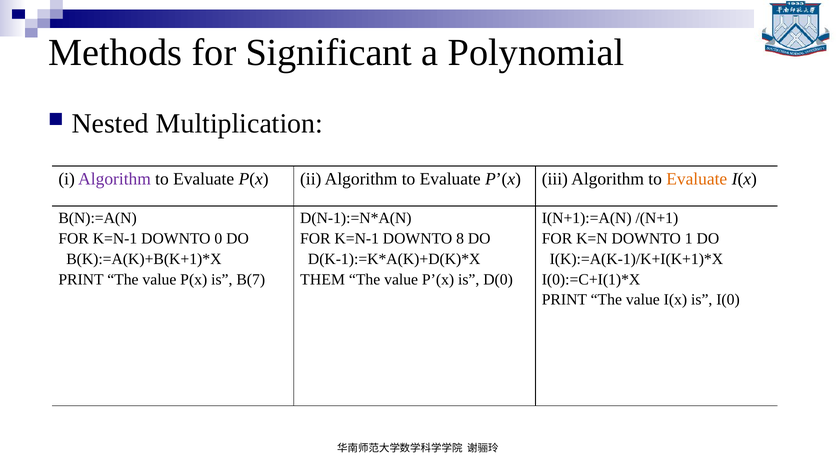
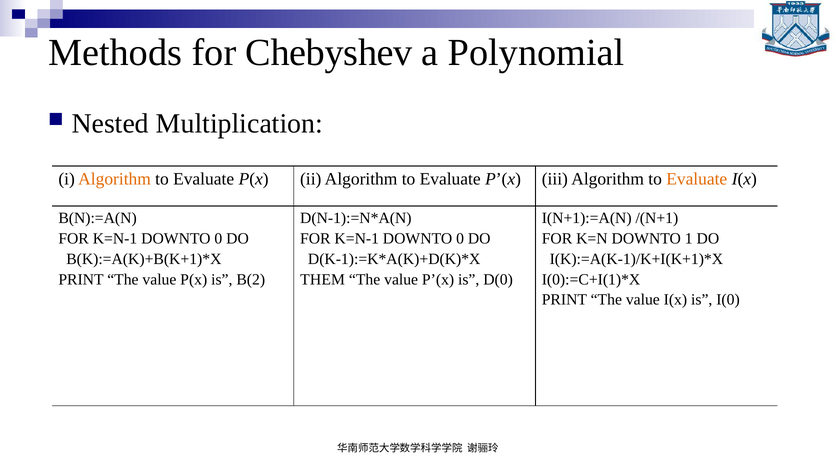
Significant: Significant -> Chebyshev (329, 53)
Algorithm colour: purple -> orange (115, 179)
8: 8 -> 0 (460, 239)
B(7: B(7 -> B(2 (251, 279)
